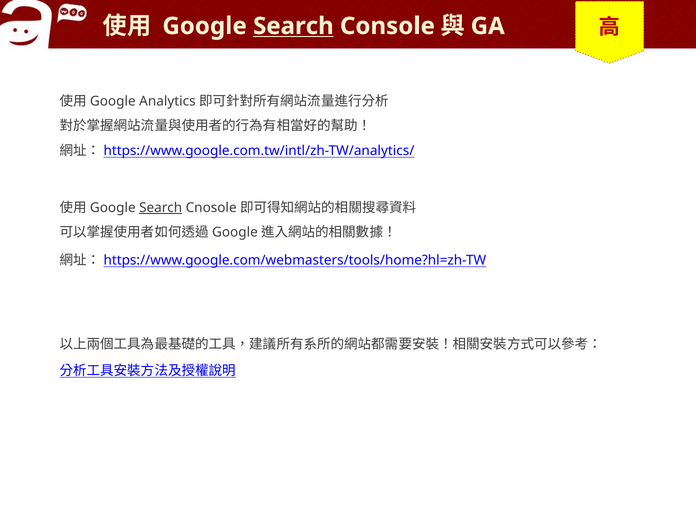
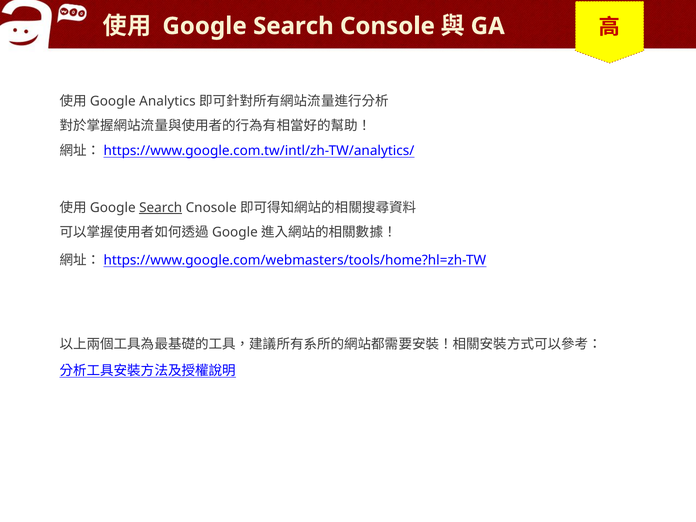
Search underline: present -> none (293, 26)
